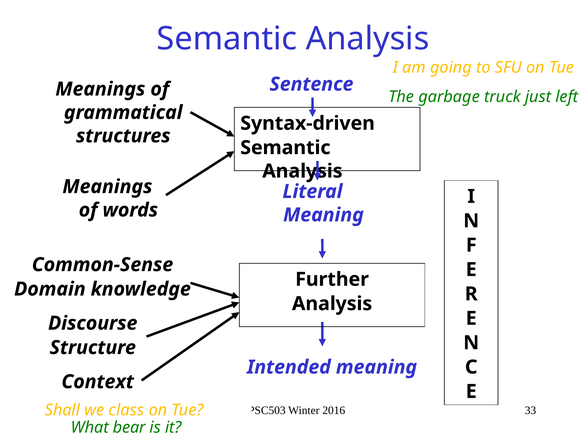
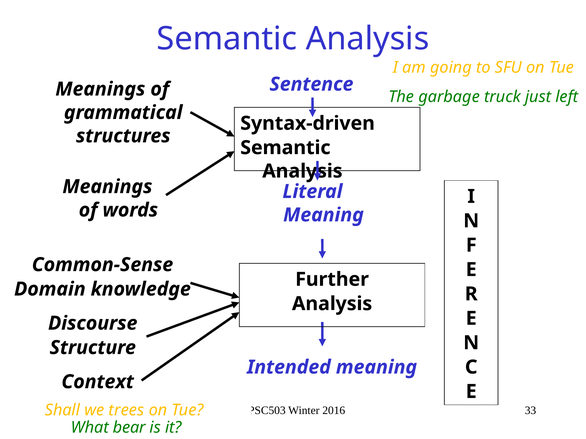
class: class -> trees (126, 411)
